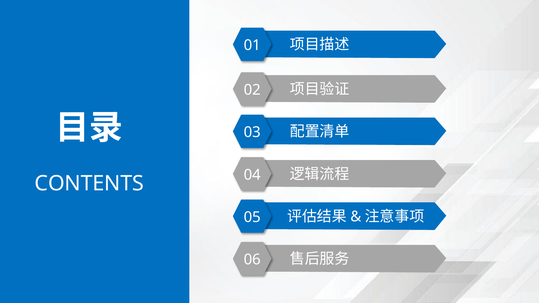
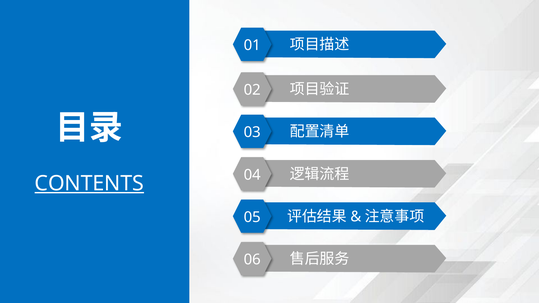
CONTENTS underline: none -> present (89, 183)
